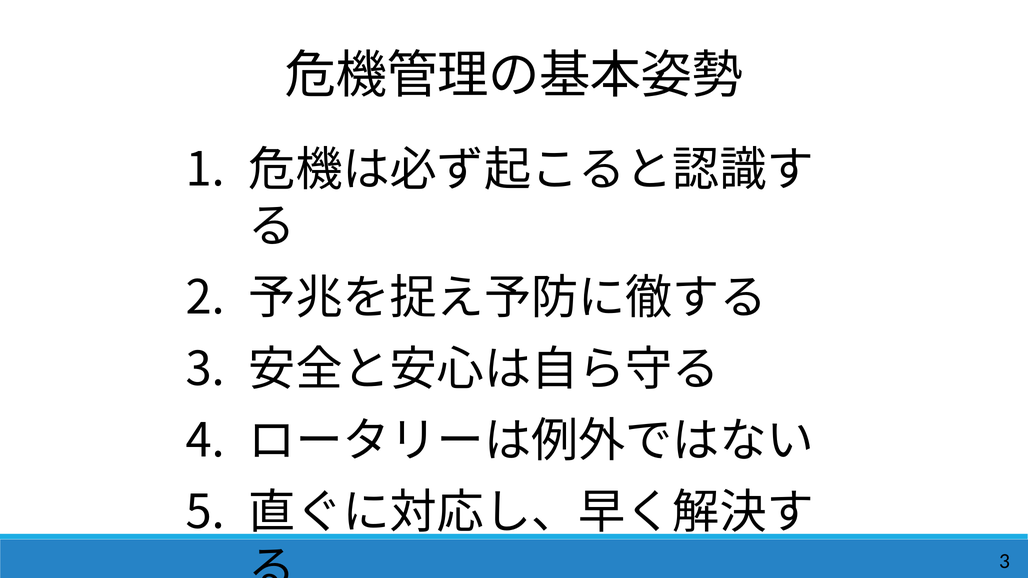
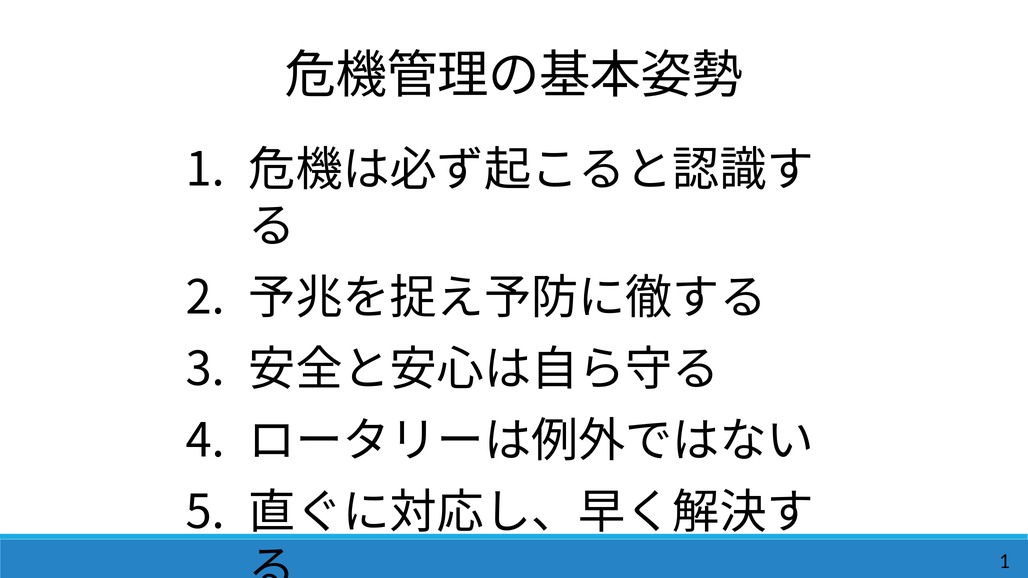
3: 3 -> 1 (1005, 561)
